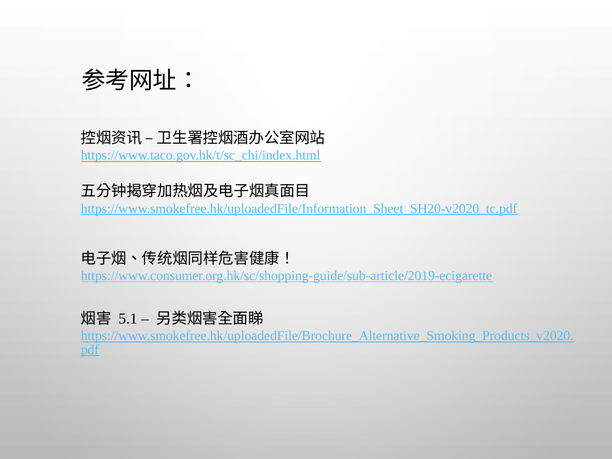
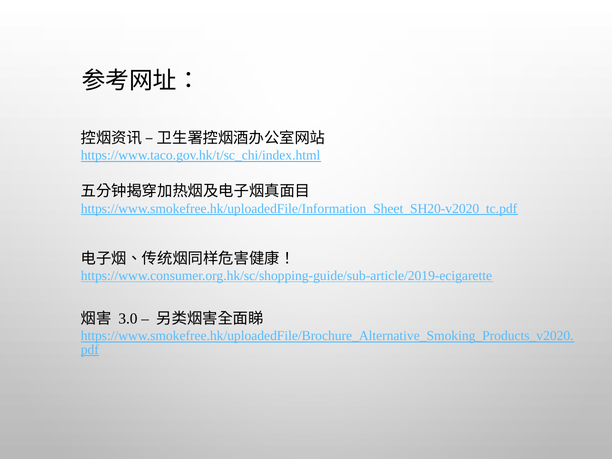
5.1: 5.1 -> 3.0 (128, 319)
